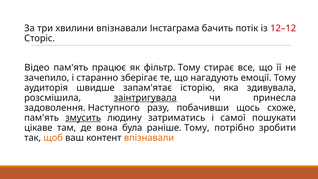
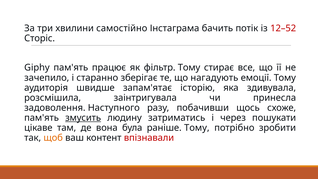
хвилини впізнавали: впізнавали -> самостійно (122, 28)
12–12: 12–12 -> 12–52 (283, 28)
Відео: Відео -> Giphy (37, 68)
заінтригувала underline: present -> none (145, 98)
самої: самої -> через (233, 118)
впізнавали colour: orange -> red (149, 138)
